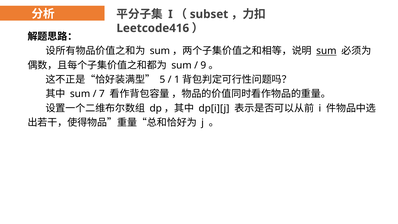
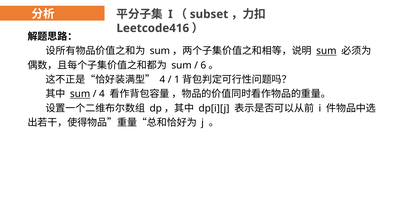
9: 9 -> 6 (203, 65)
5: 5 -> 4 (162, 80)
sum underline: none -> present (80, 94)
7: 7 -> 4 (102, 94)
